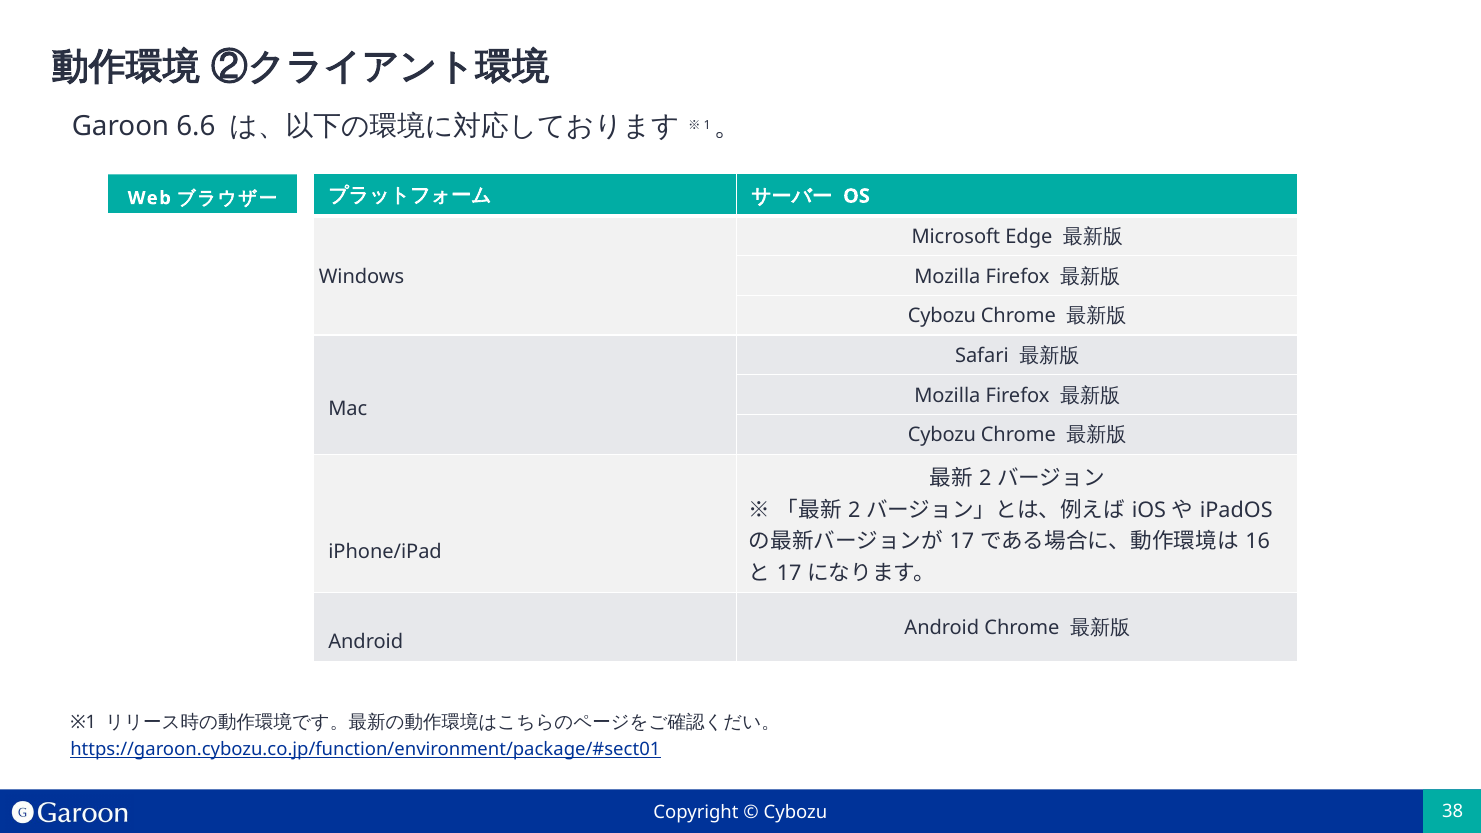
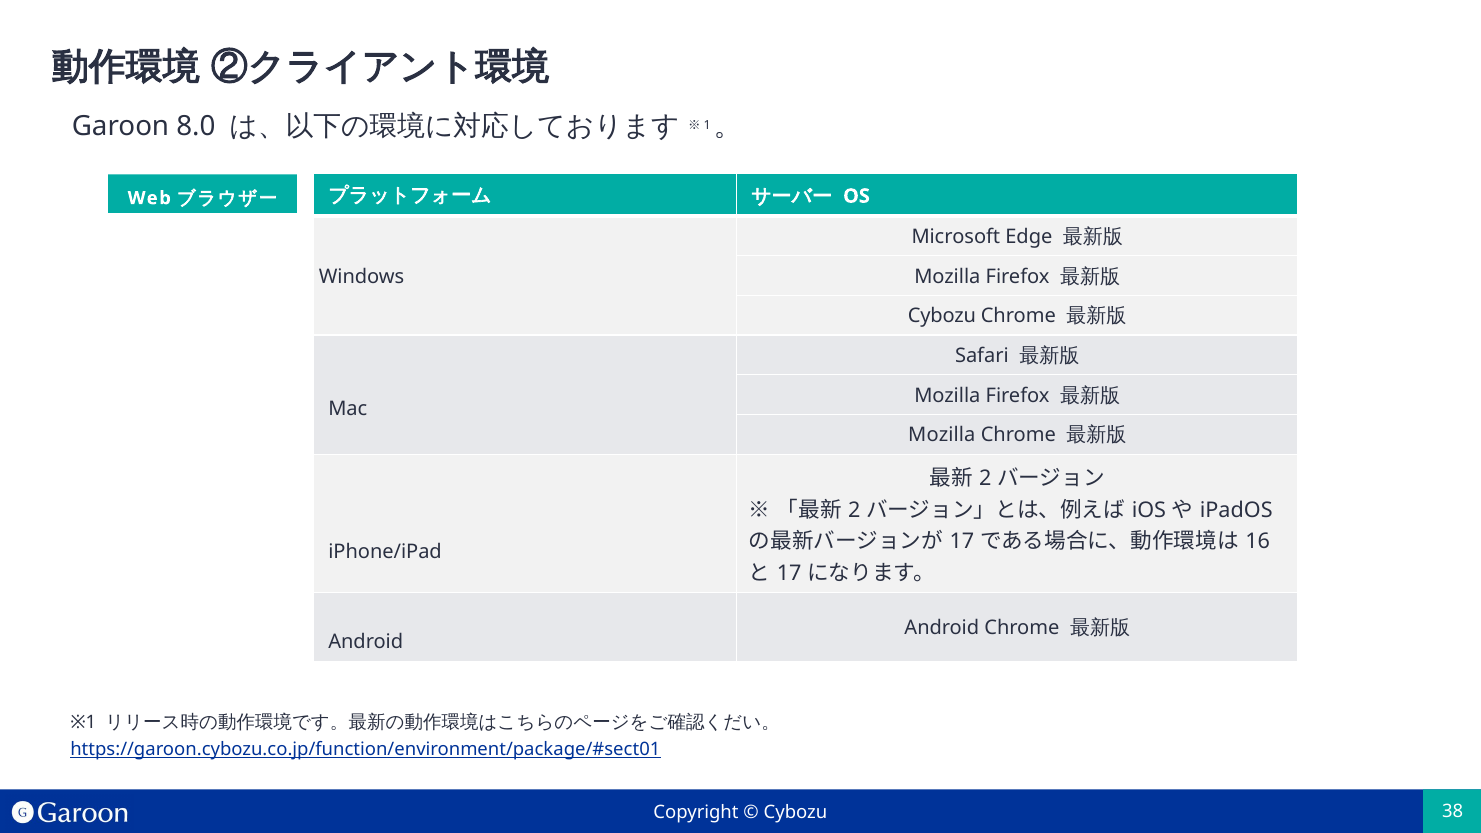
6.6: 6.6 -> 8.0 (196, 126)
Cybozu: Cybozu -> Mozilla (942, 435)
